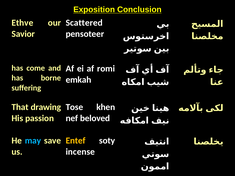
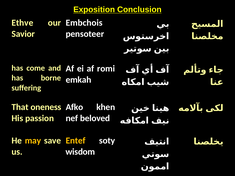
Scattered: Scattered -> Embchois (84, 23)
drawing: drawing -> oneness (46, 107)
Tose: Tose -> Afko (74, 107)
may colour: light blue -> yellow (33, 141)
incense: incense -> wisdom (80, 152)
